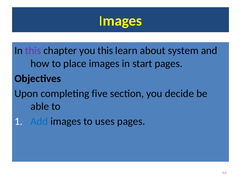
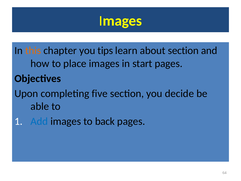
this colour: purple -> orange (33, 51)
you this: this -> tips (105, 51)
about system: system -> section (183, 51)
uses: uses -> back (105, 121)
